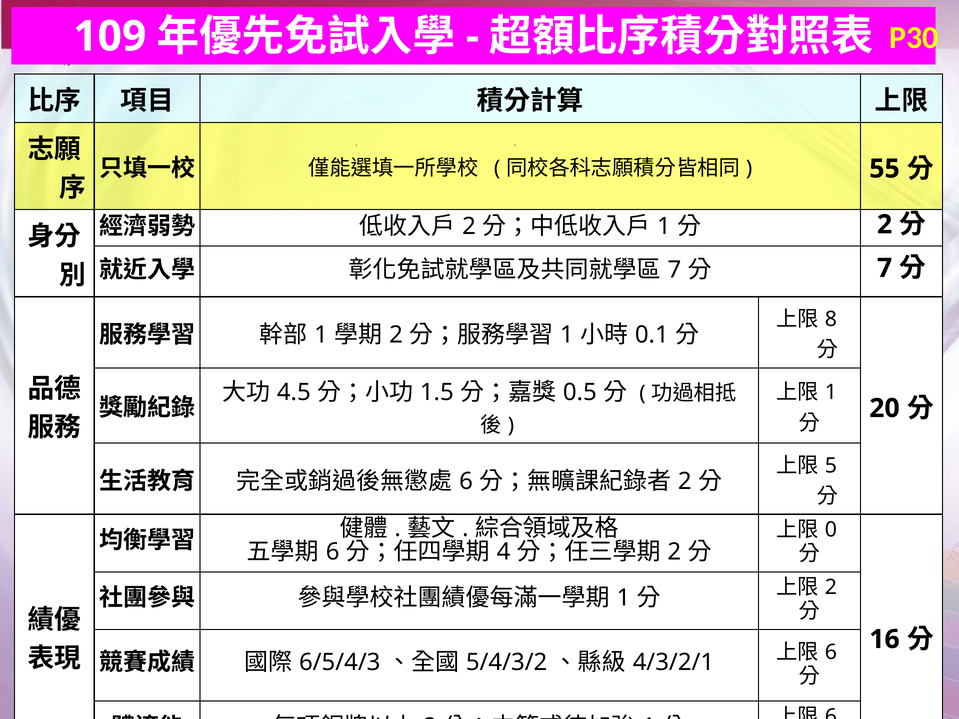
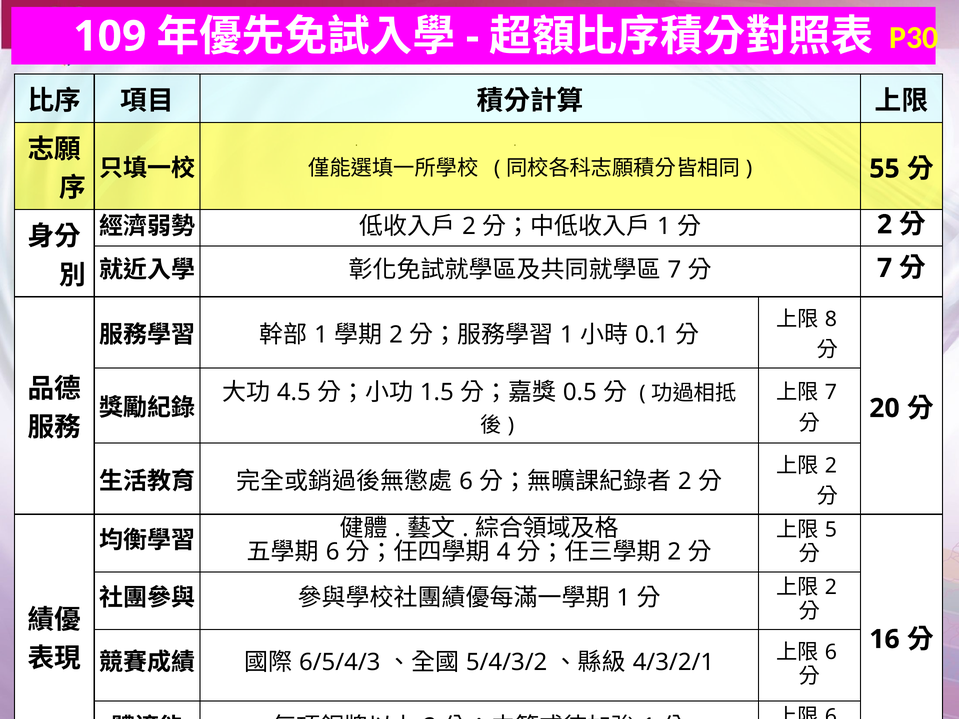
1: 1 -> 7 (831, 392)
5: 5 -> 2 (831, 466)
0: 0 -> 5 (831, 530)
